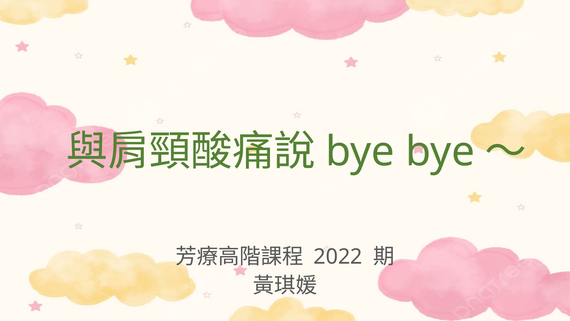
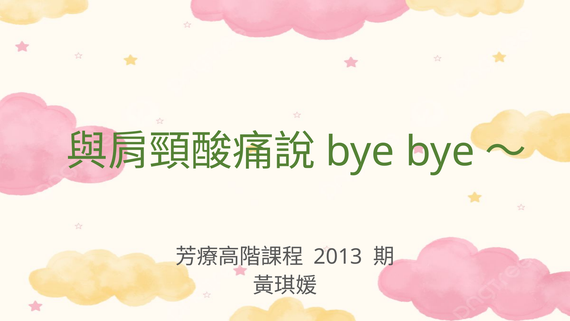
2022: 2022 -> 2013 (338, 256)
